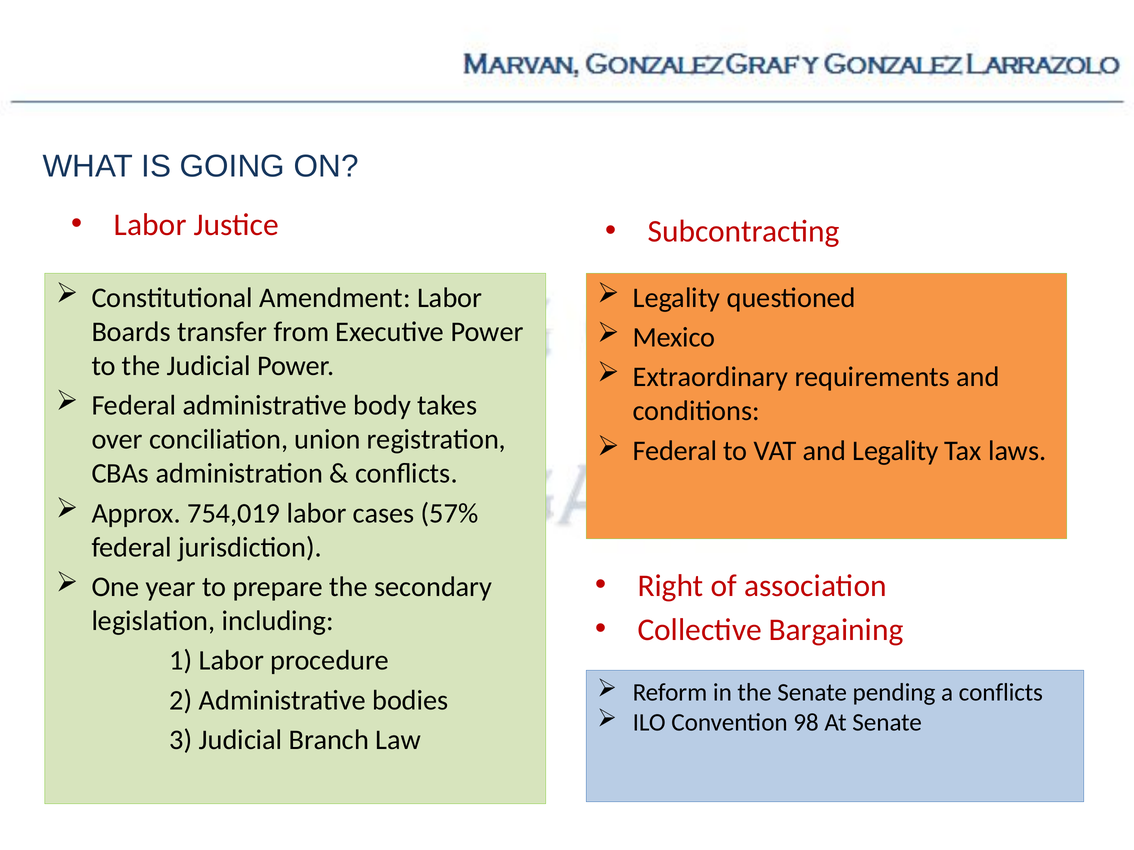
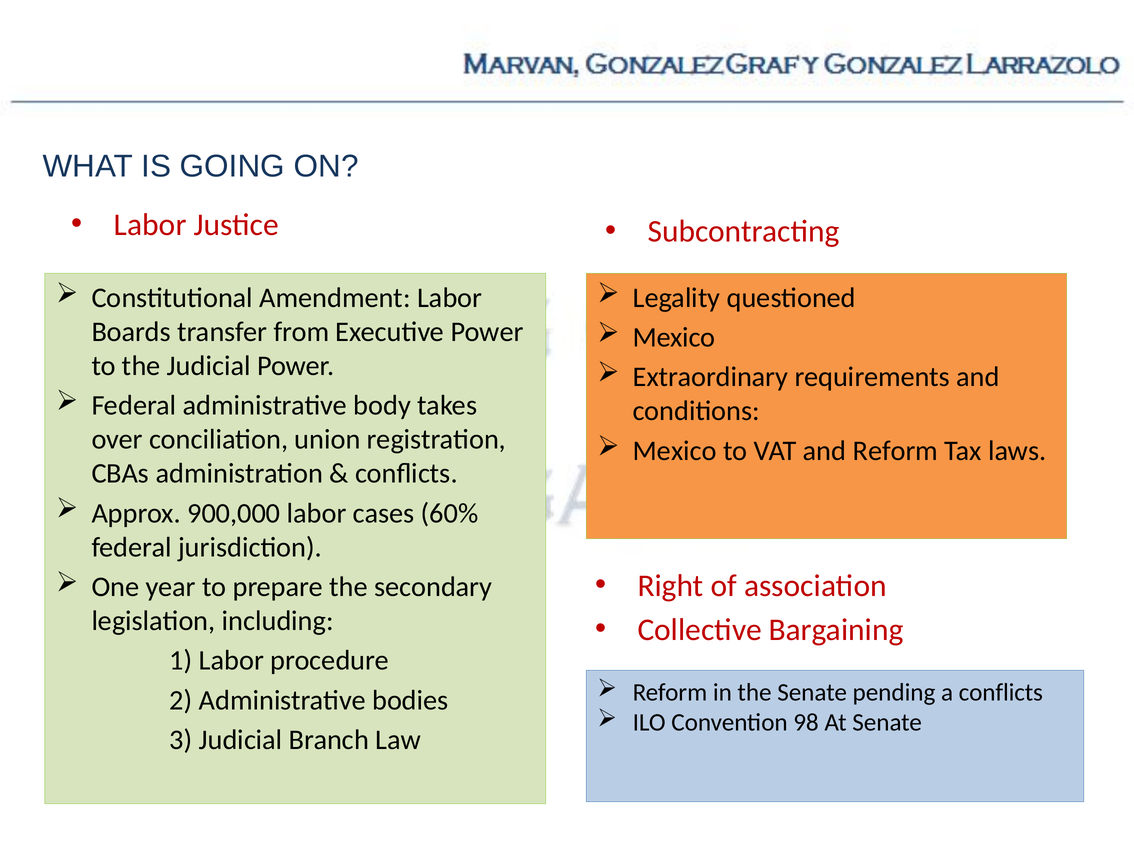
Federal: Federal -> Mexico (675, 451)
and Legality: Legality -> Reform (895, 451)
754,019: 754,019 -> 900,000 (234, 513)
57%: 57% -> 60% (450, 513)
